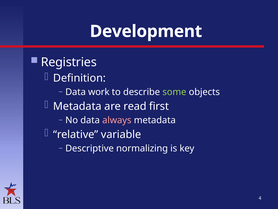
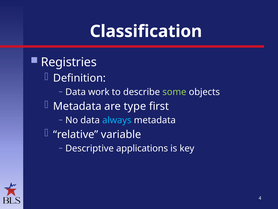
Development: Development -> Classification (146, 31)
read: read -> type (135, 106)
always colour: pink -> light blue (117, 120)
normalizing: normalizing -> applications (142, 148)
